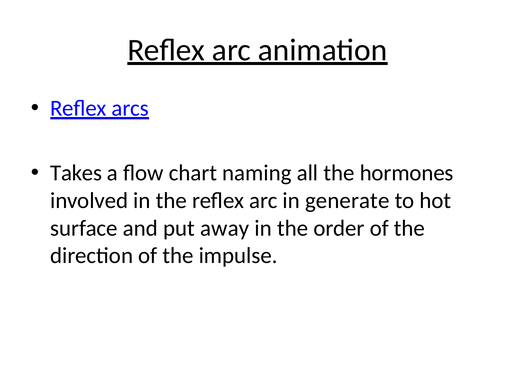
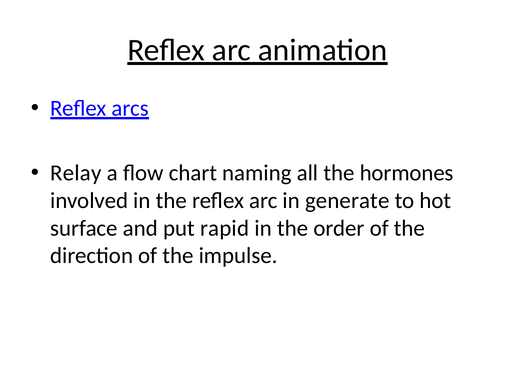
Takes: Takes -> Relay (76, 173)
away: away -> rapid (225, 228)
